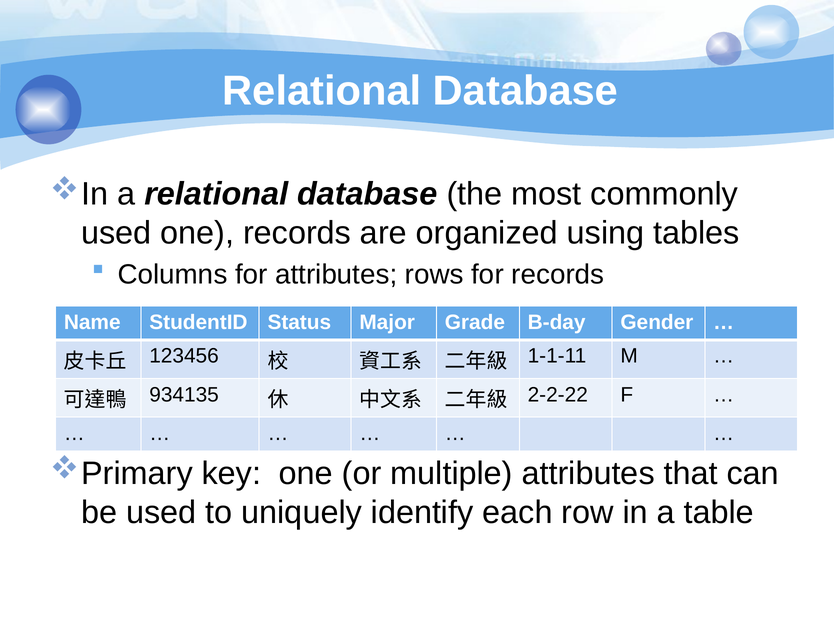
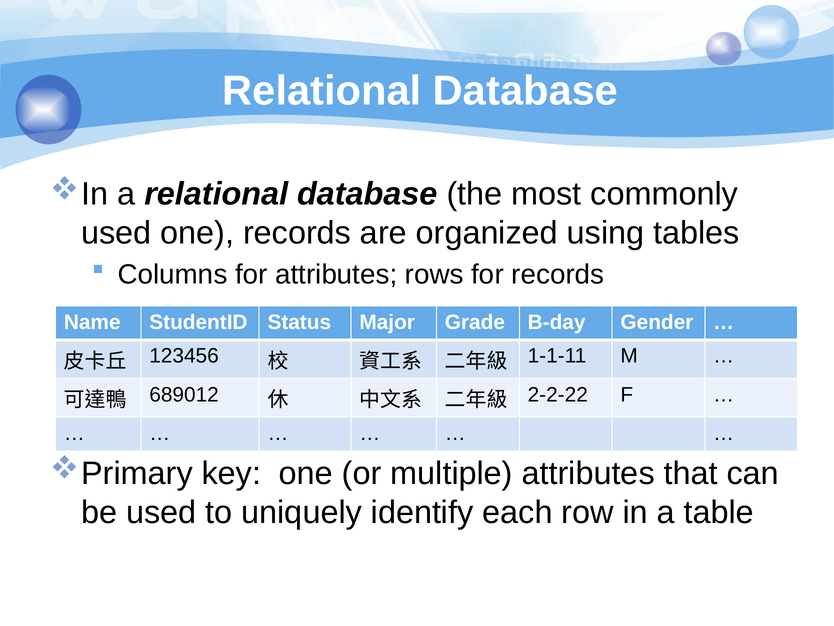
934135: 934135 -> 689012 (184, 394)
